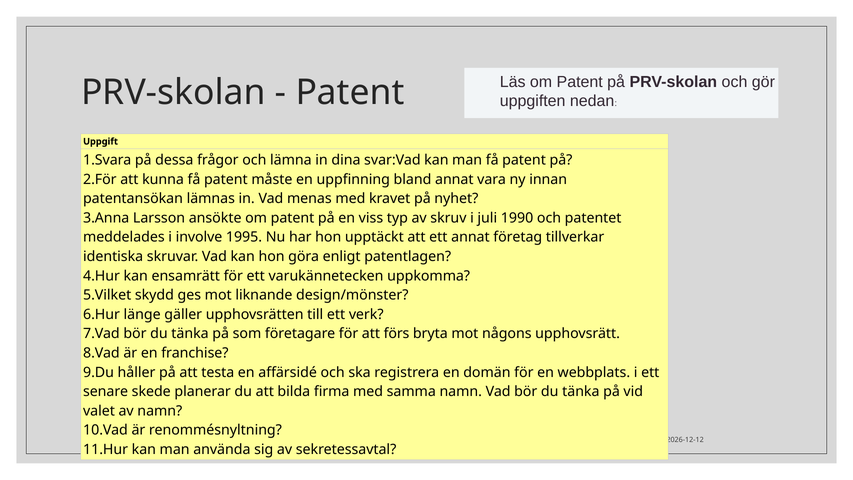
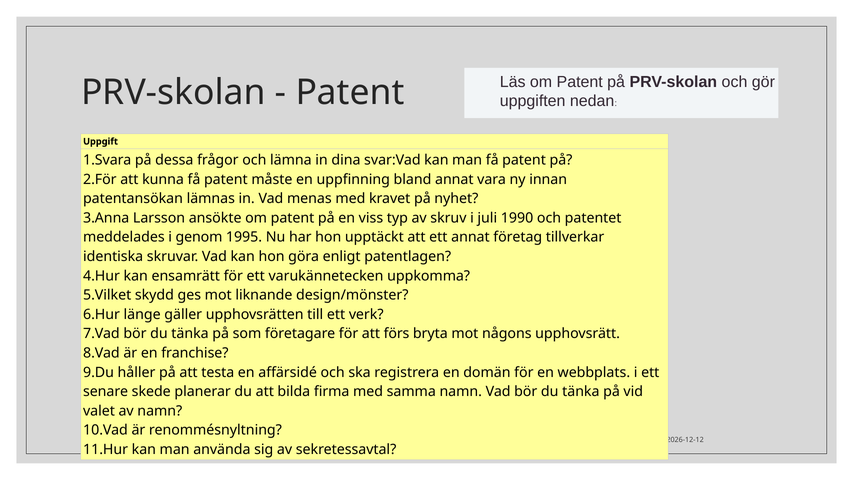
involve: involve -> genom (199, 237)
